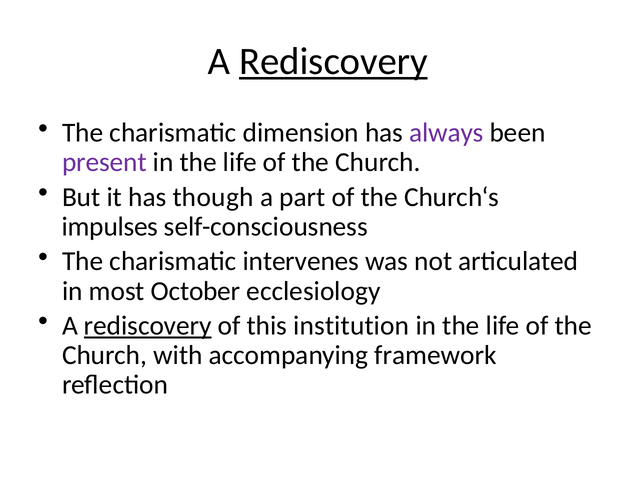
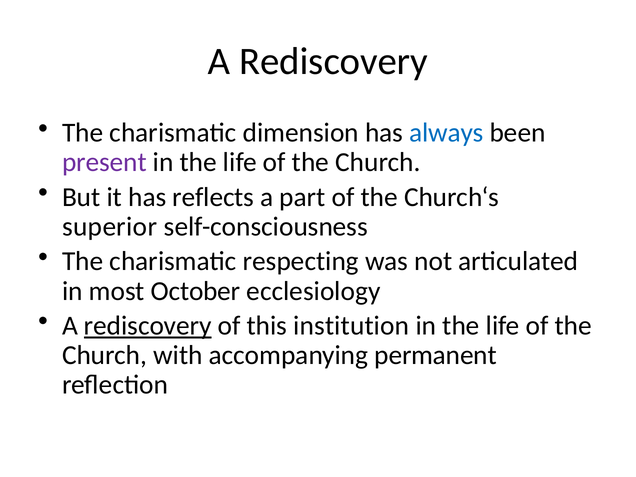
Rediscovery underline: present -> none (333, 62)
always colour: purple -> blue (446, 133)
though: though -> reflects (213, 197)
impulses: impulses -> superior (110, 227)
intervenes: intervenes -> respecting (301, 261)
framework: framework -> permanent (436, 355)
